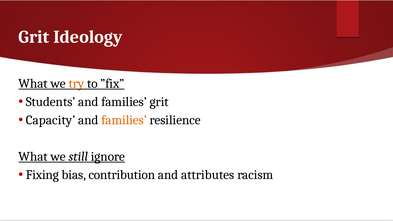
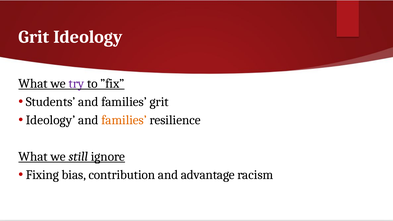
try colour: orange -> purple (76, 84)
Capacity: Capacity -> Ideology (51, 120)
attributes: attributes -> advantage (208, 175)
